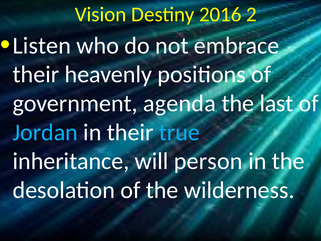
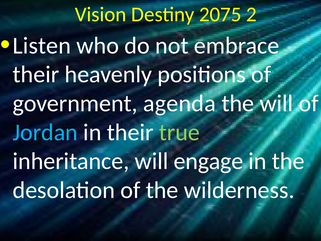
2016: 2016 -> 2075 (220, 15)
the last: last -> will (276, 103)
true colour: light blue -> light green (179, 132)
person: person -> engage (208, 161)
